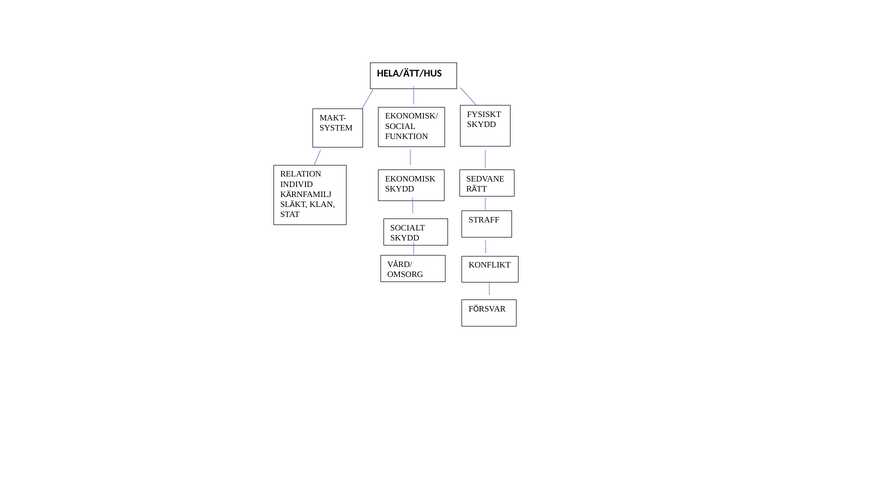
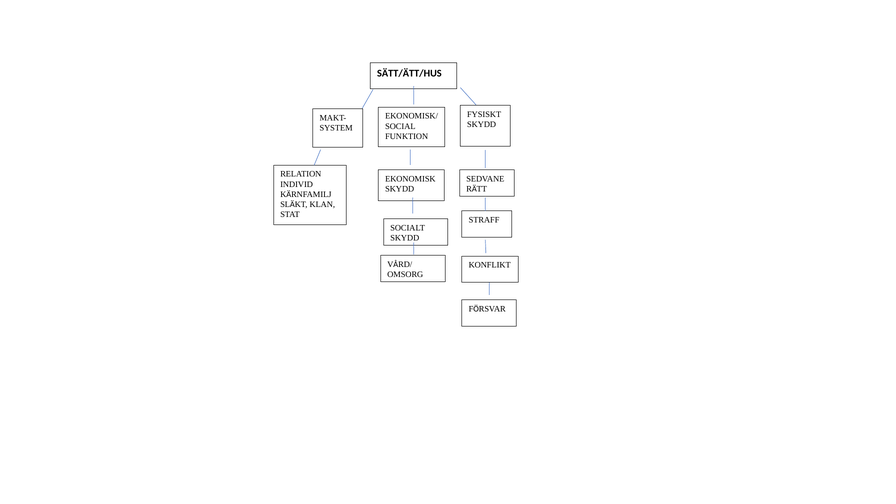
HELA/ÄTT/HUS: HELA/ÄTT/HUS -> SÄTT/ÄTT/HUS (409, 73)
